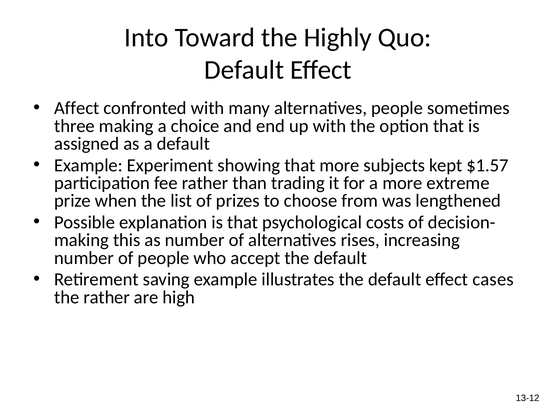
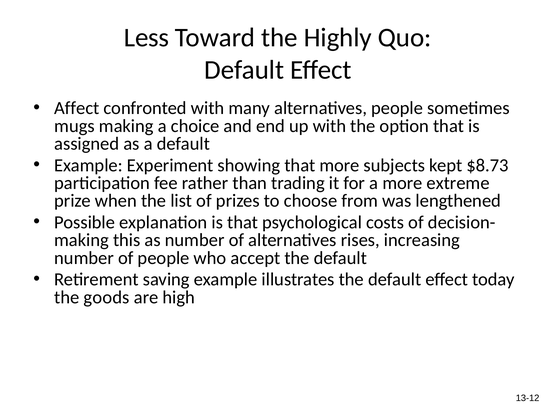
Into: Into -> Less (147, 38)
three: three -> mugs (74, 126)
$1.57: $1.57 -> $8.73 (488, 165)
cases: cases -> today (493, 279)
the rather: rather -> goods (107, 297)
